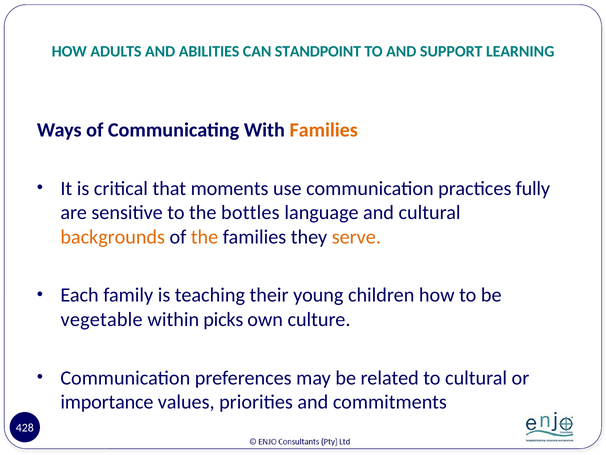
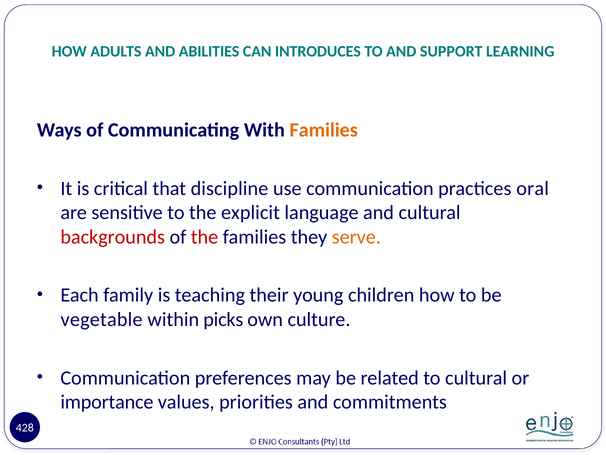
STANDPOINT: STANDPOINT -> INTRODUCES (318, 51)
moments: moments -> discipline (229, 188)
fully: fully -> oral (533, 188)
bottles: bottles -> explicit (250, 212)
backgrounds colour: orange -> red (113, 237)
the colour: orange -> red (205, 237)
